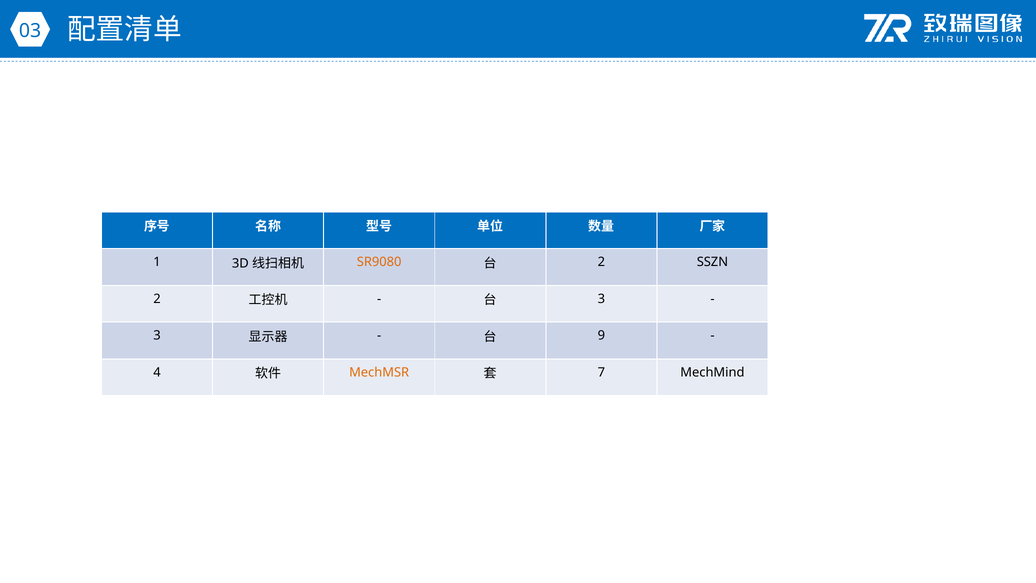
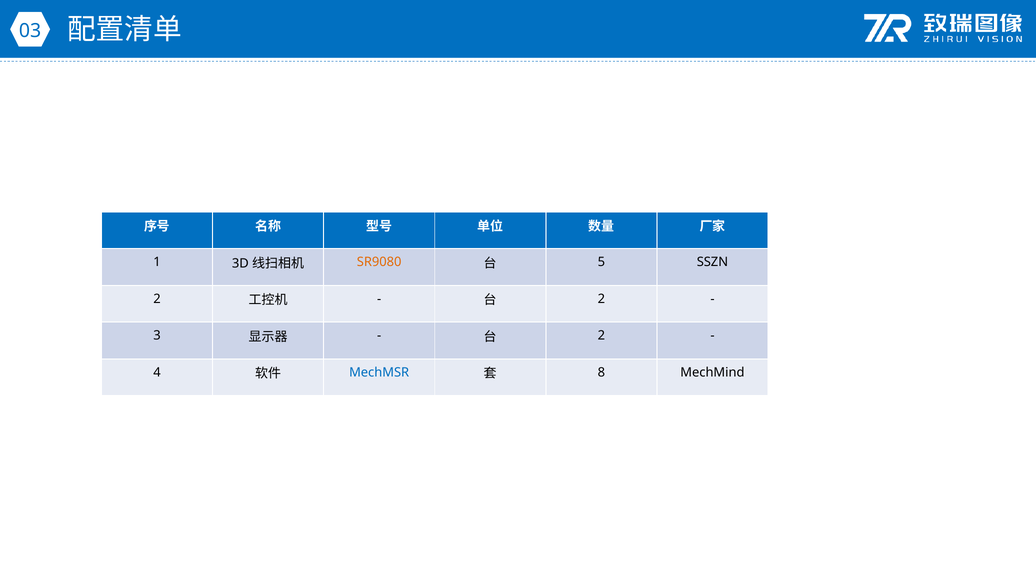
2: 2 -> 5 (601, 262)
3: 3 -> 2 (601, 299)
9: 9 -> 2 (601, 335)
MechMSR colour: orange -> blue (379, 372)
7: 7 -> 8 (601, 372)
